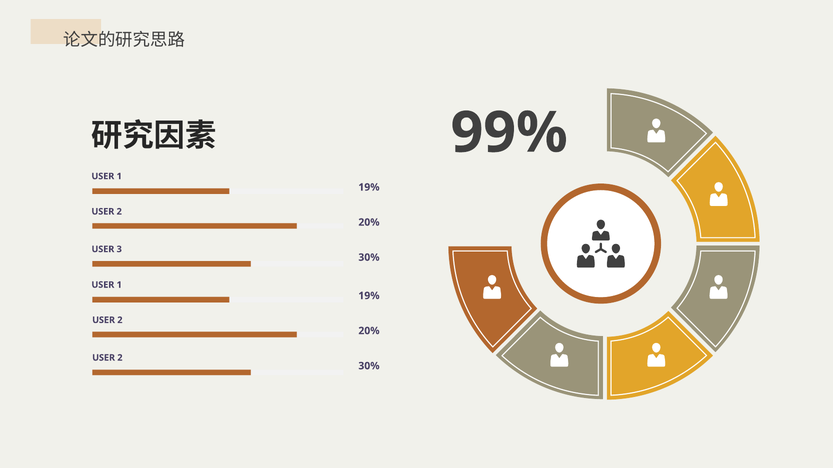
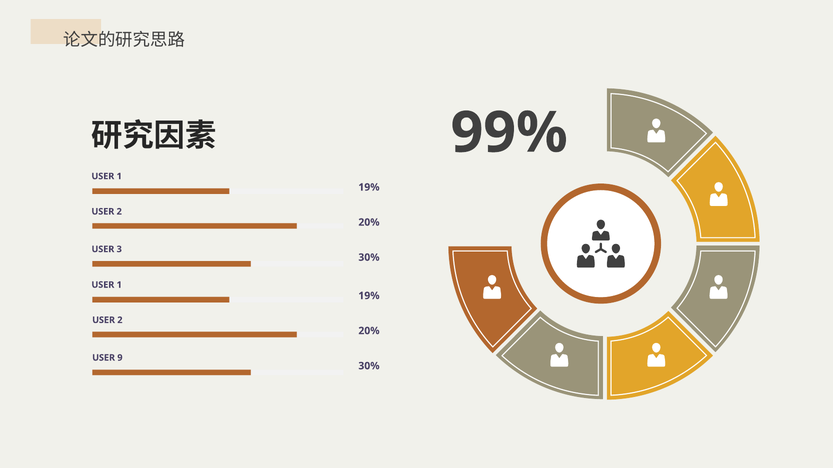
2: 2 -> 9 (120, 358)
